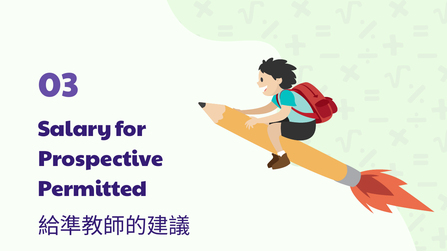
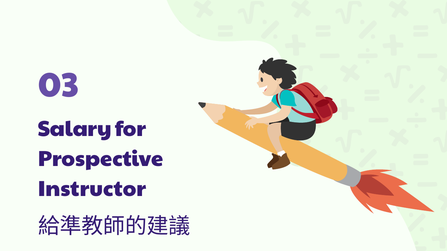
Permitted: Permitted -> Instructor (92, 189)
